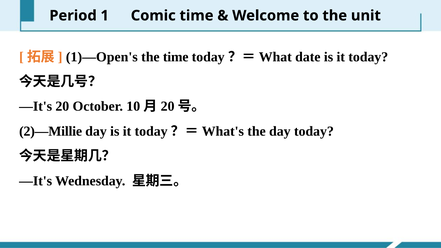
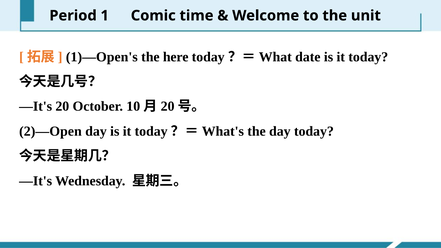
the time: time -> here (176, 57)
2)—Millie: 2)—Millie -> 2)—Open (50, 131)
